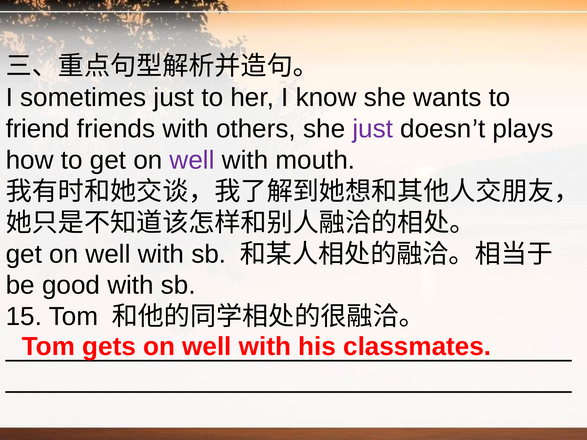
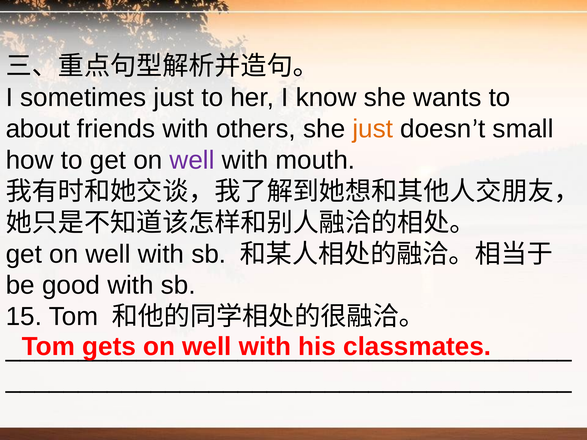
friend: friend -> about (38, 129)
just colour: purple -> orange (373, 129)
plays: plays -> small (523, 129)
